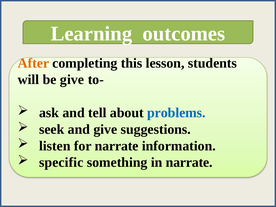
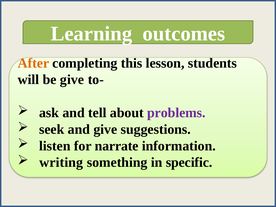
problems colour: blue -> purple (176, 113)
specific: specific -> writing (61, 162)
in narrate: narrate -> specific (189, 162)
